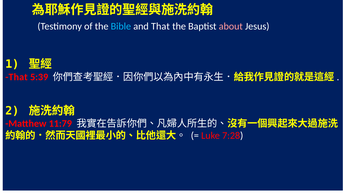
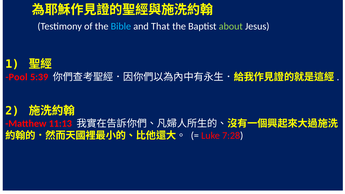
about colour: pink -> light green (231, 26)
That: That -> Pool (17, 77)
11:79: 11:79 -> 11:13 (60, 124)
